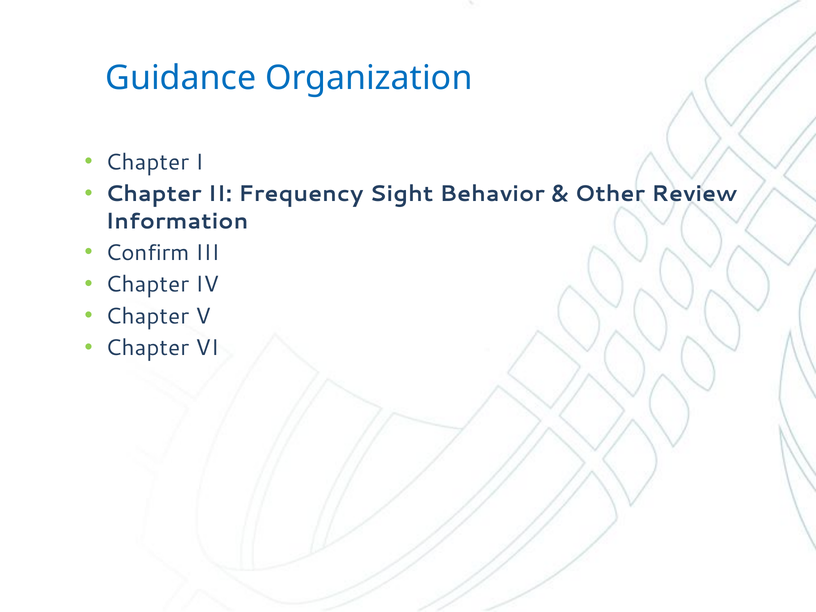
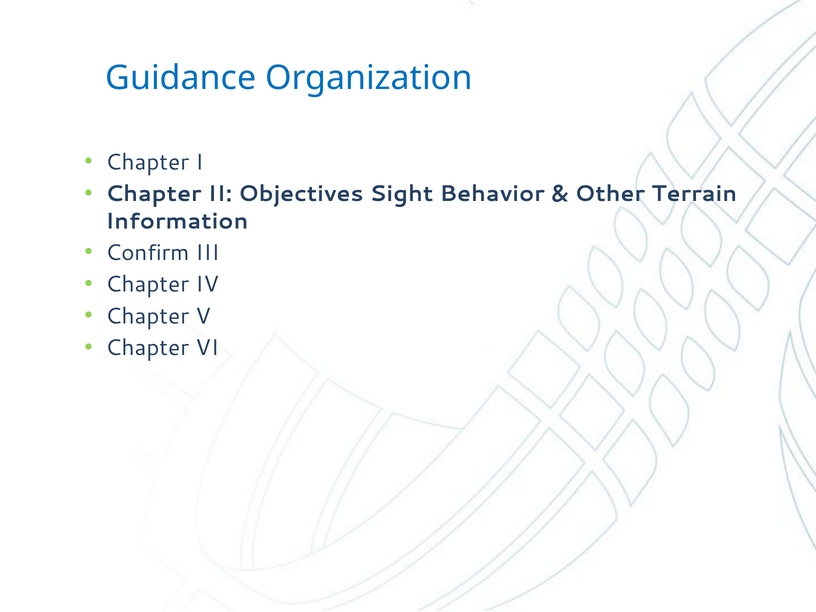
Frequency: Frequency -> Objectives (301, 194)
Review: Review -> Terrain (694, 194)
